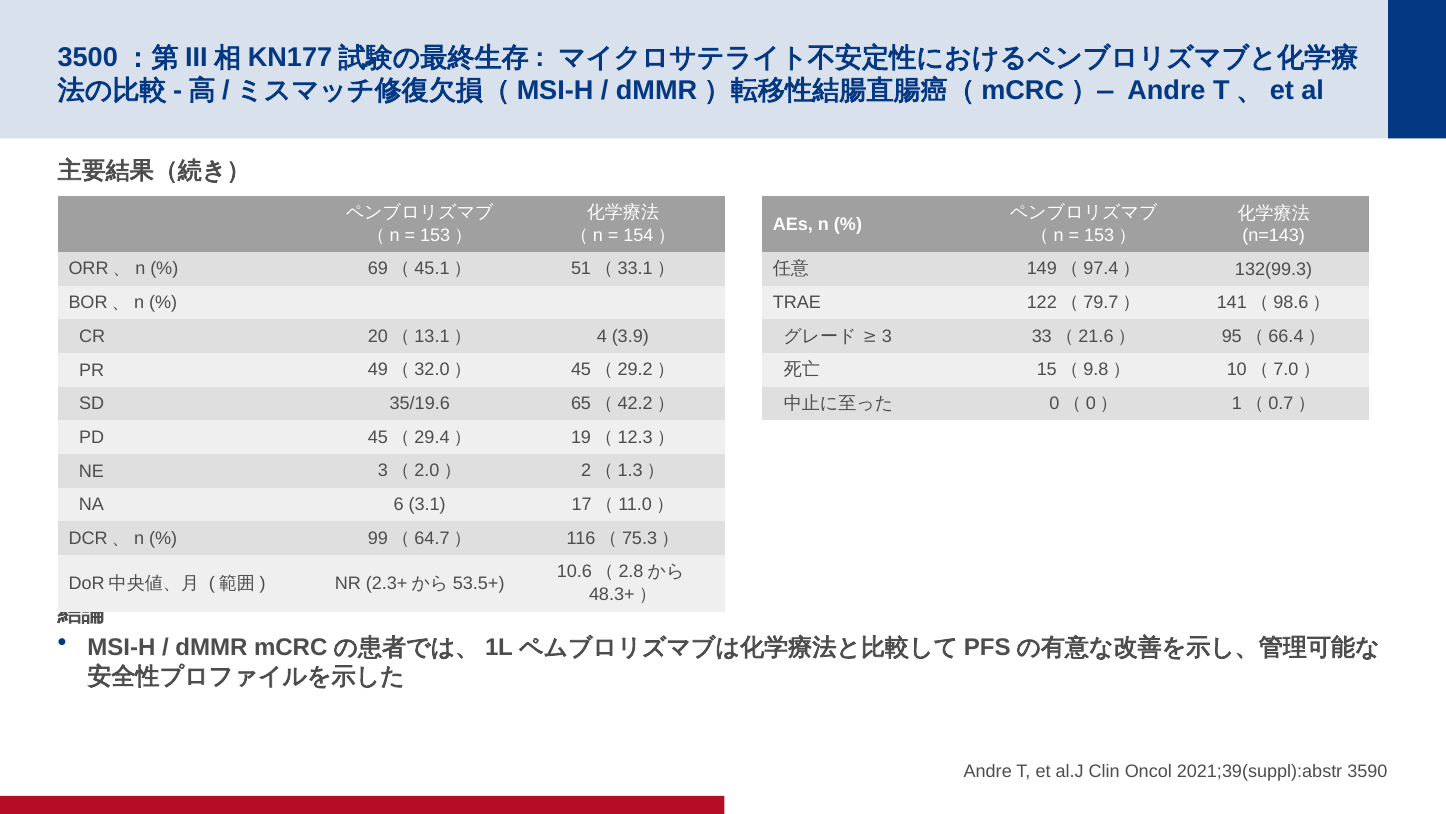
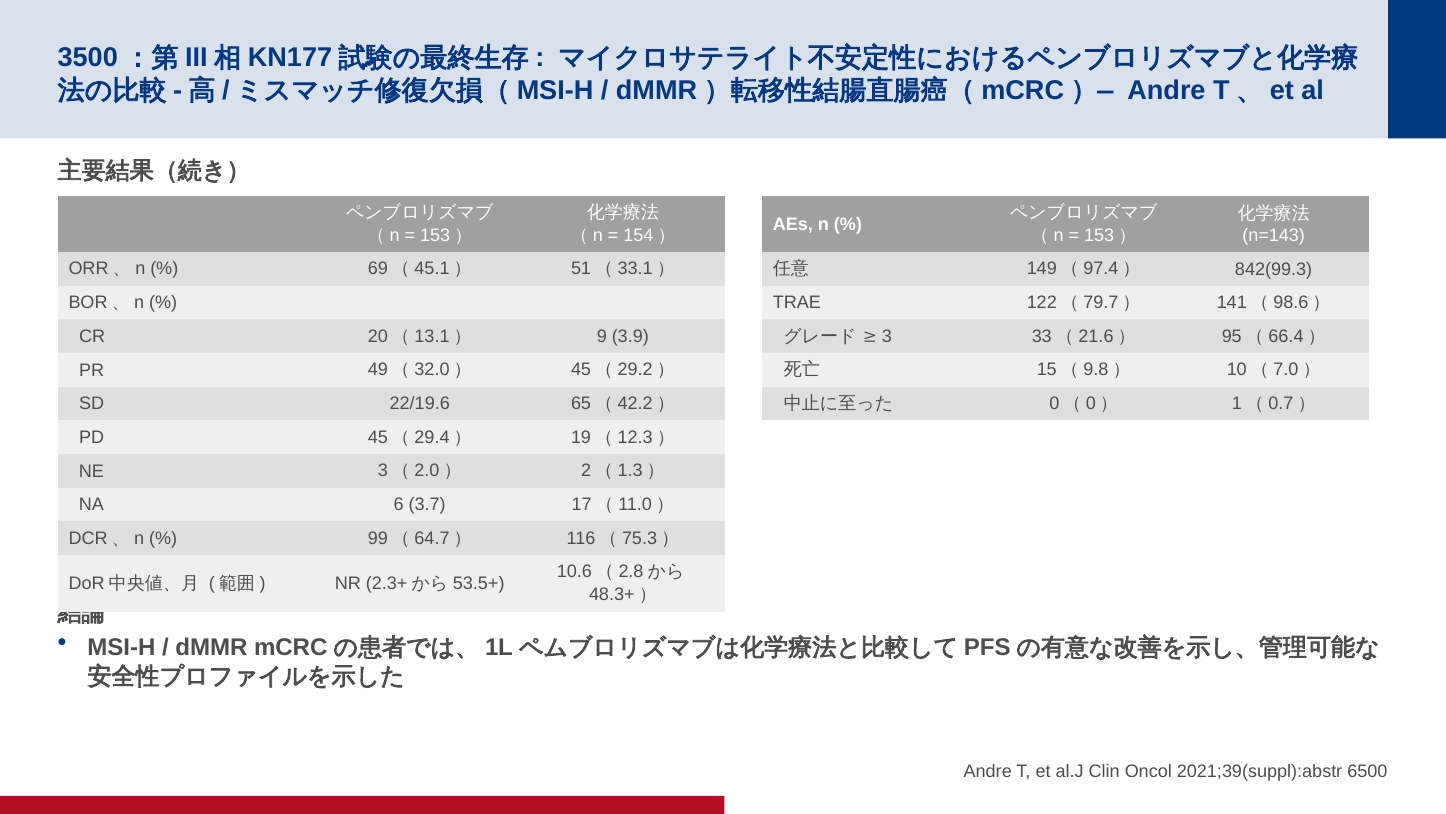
132(99.3: 132(99.3 -> 842(99.3 (1274, 269)
4: 4 -> 9 (602, 336)
35/19.6: 35/19.6 -> 22/19.6 (420, 404)
3.1: 3.1 -> 3.7 (427, 505)
3590: 3590 -> 6500 (1367, 771)
